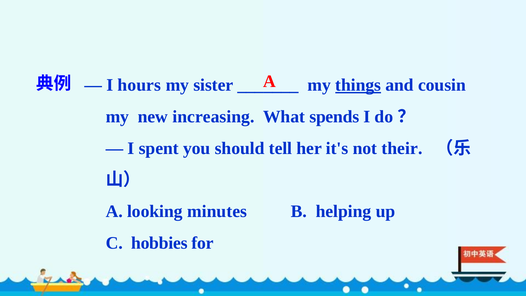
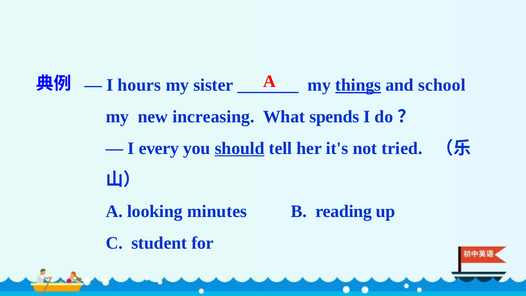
cousin: cousin -> school (442, 85)
spent: spent -> every (159, 148)
should underline: none -> present (240, 148)
their: their -> tried (402, 148)
helping: helping -> reading (344, 211)
hobbies: hobbies -> student (159, 243)
